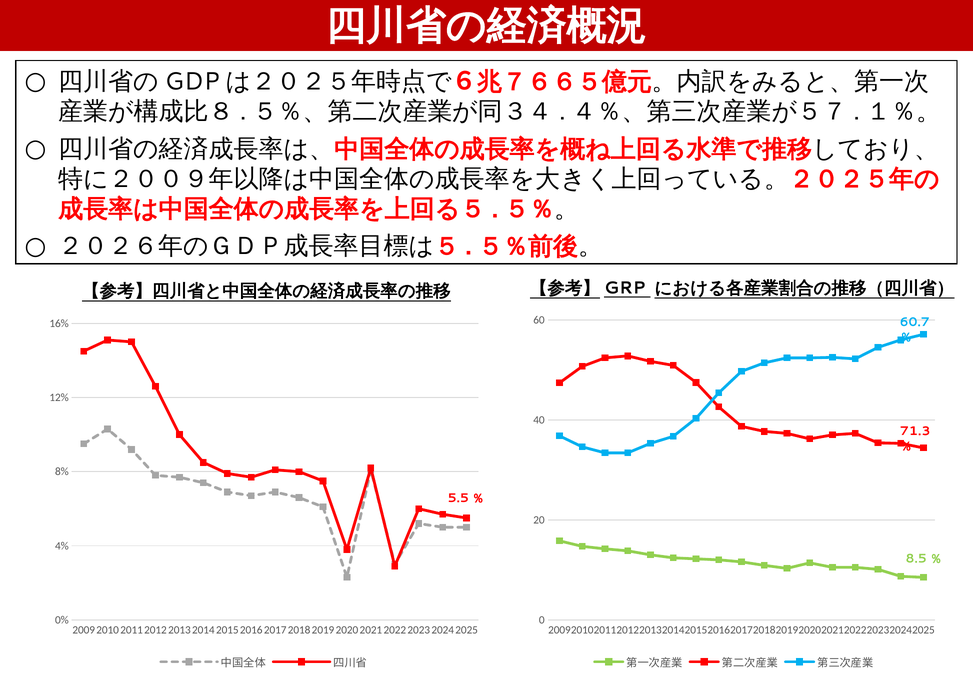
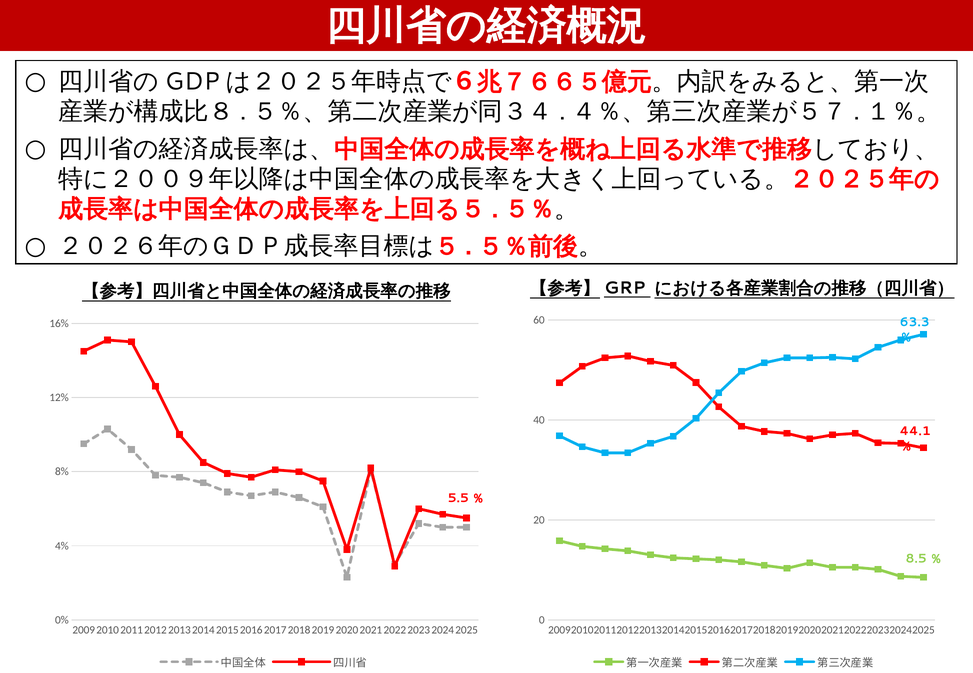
60.7: 60.7 -> 63.3 (915, 323)
71.3: 71.3 -> 44.1 (915, 432)
